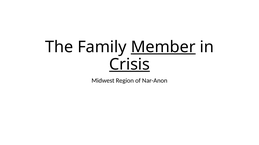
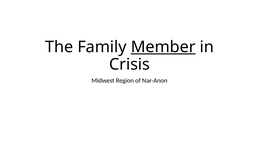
Crisis underline: present -> none (129, 65)
